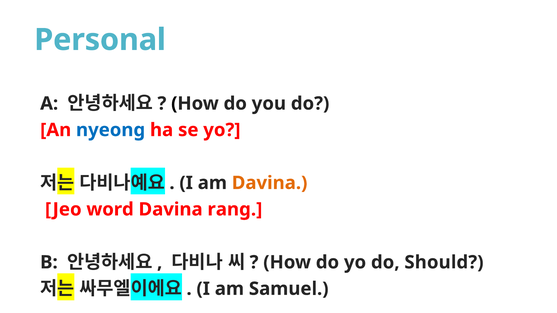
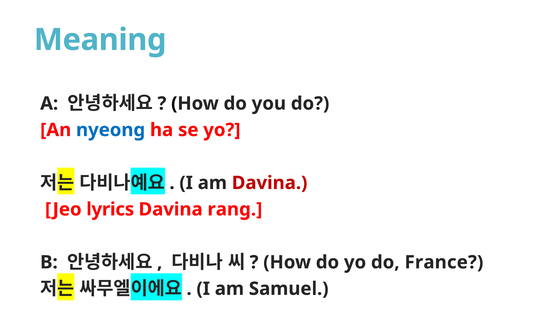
Personal: Personal -> Meaning (100, 40)
Davina colour: orange -> red (270, 183)
word: word -> lyrics (110, 210)
Should: Should -> France (444, 263)
